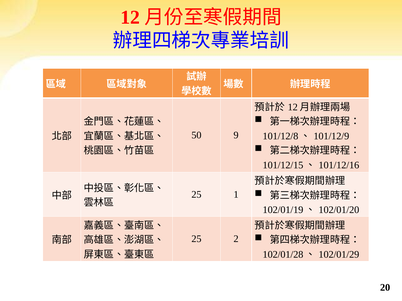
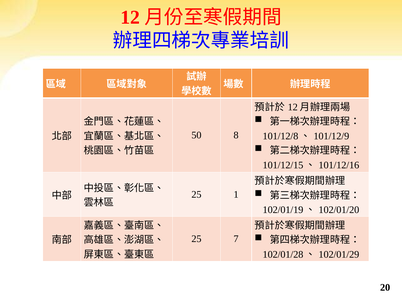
9: 9 -> 8 (236, 135)
2: 2 -> 7 (236, 239)
